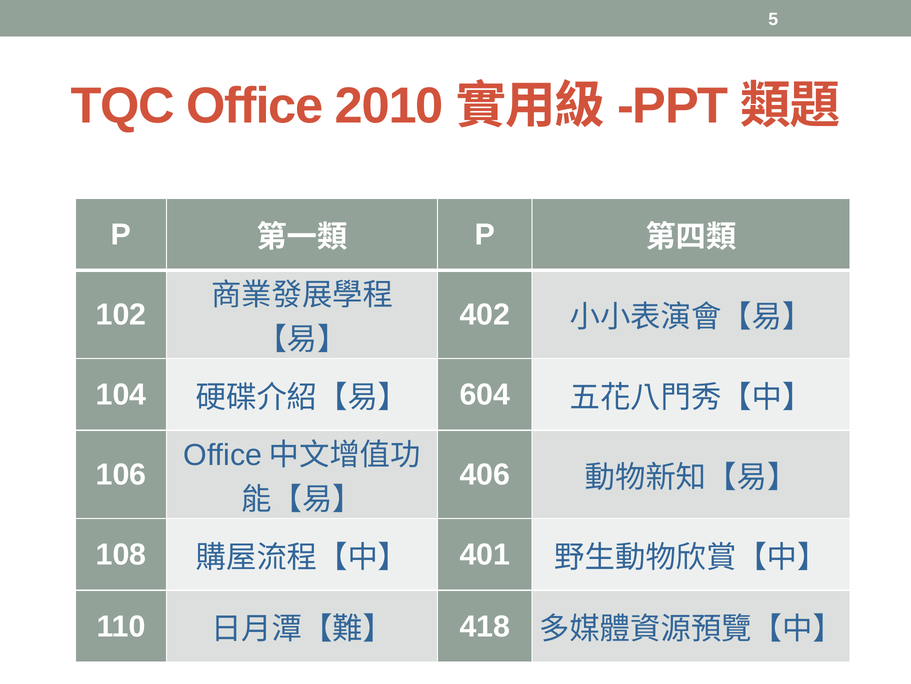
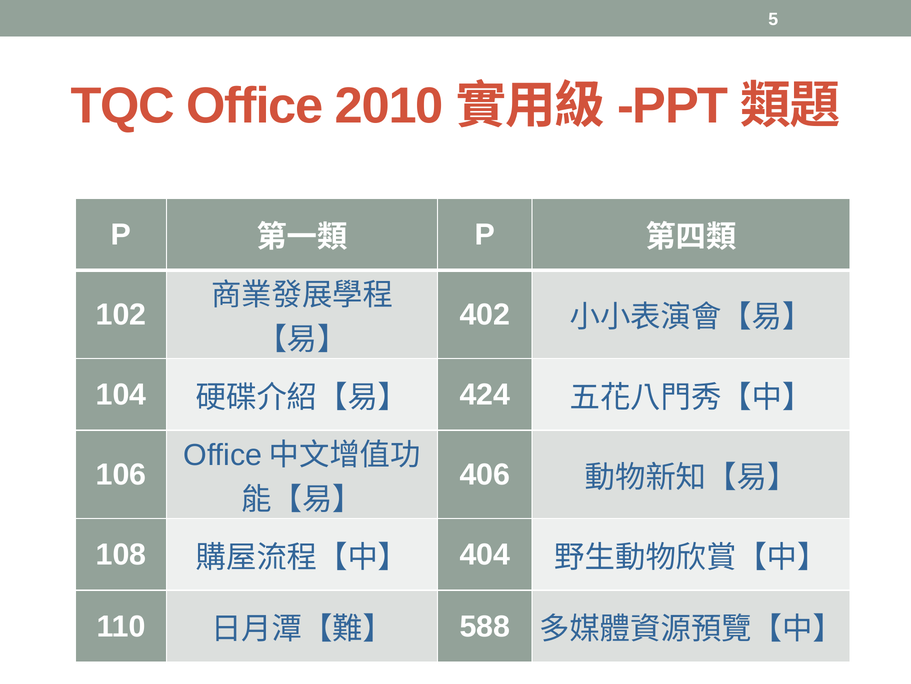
604: 604 -> 424 (485, 394)
401: 401 -> 404 (485, 554)
418: 418 -> 588 (485, 626)
